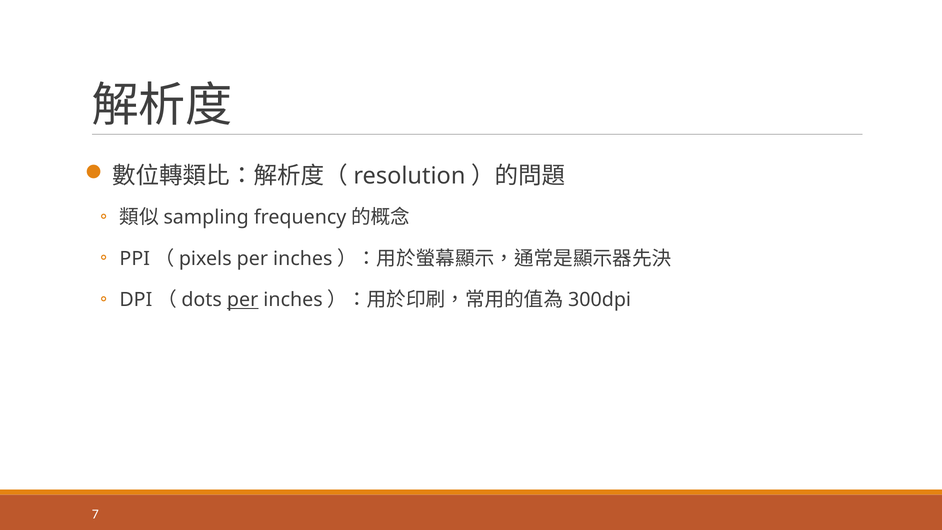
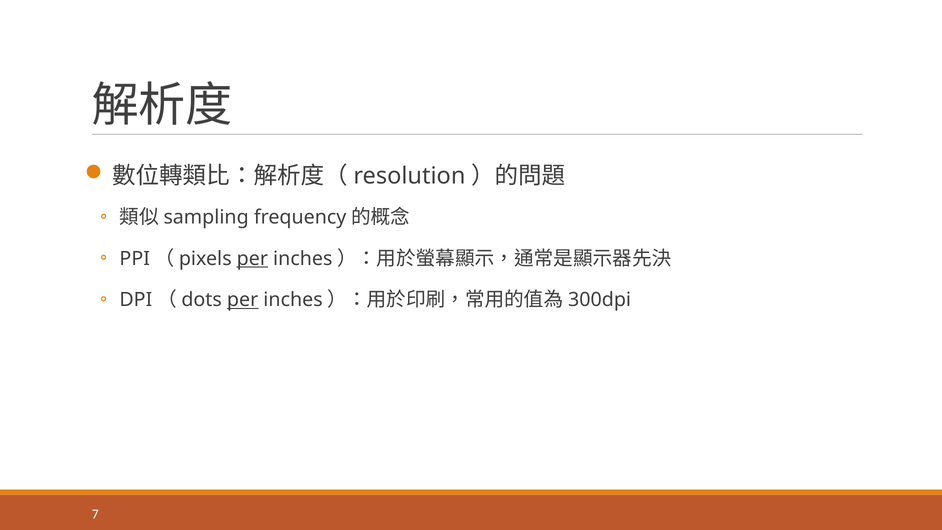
per underline: none -> present (252, 259)
